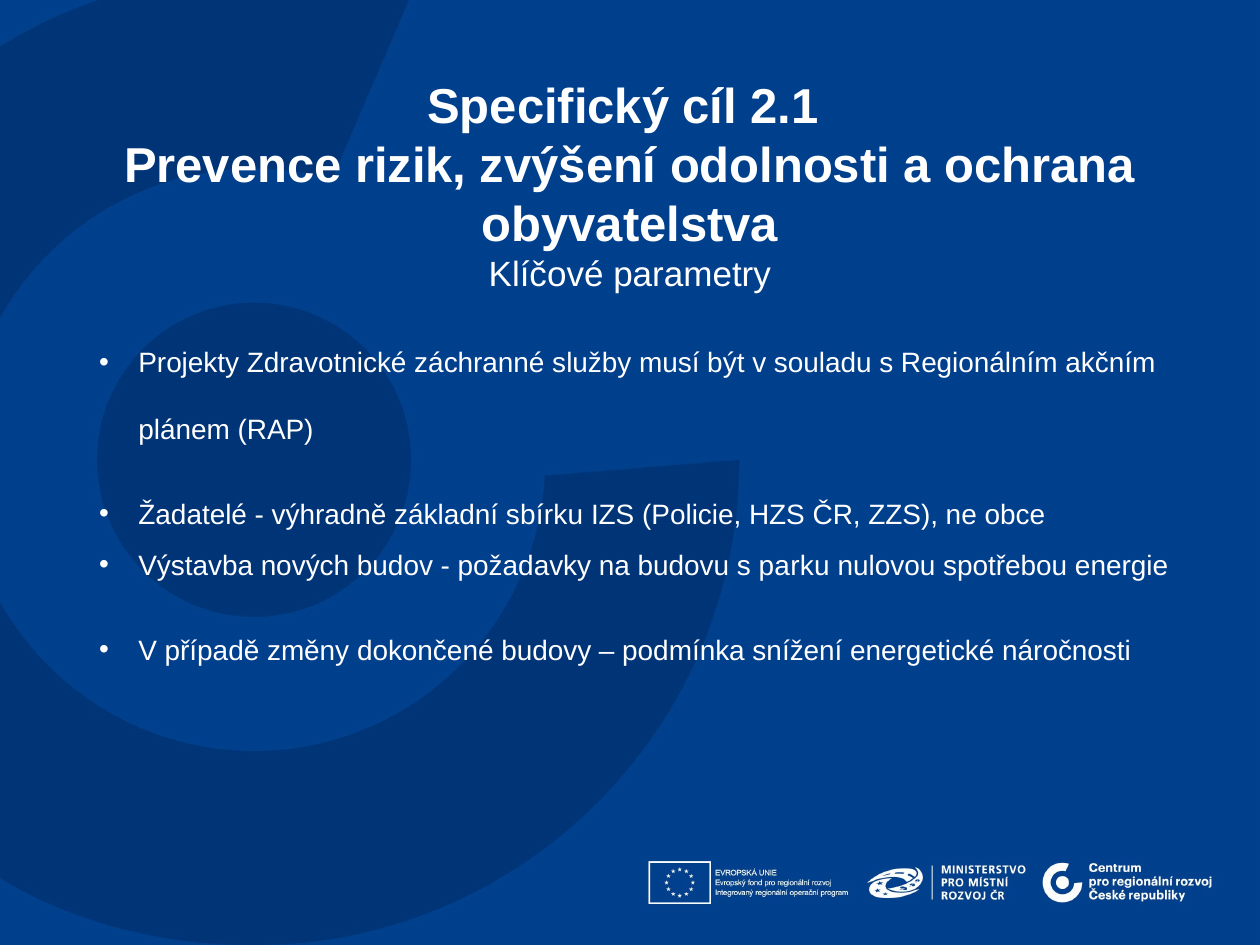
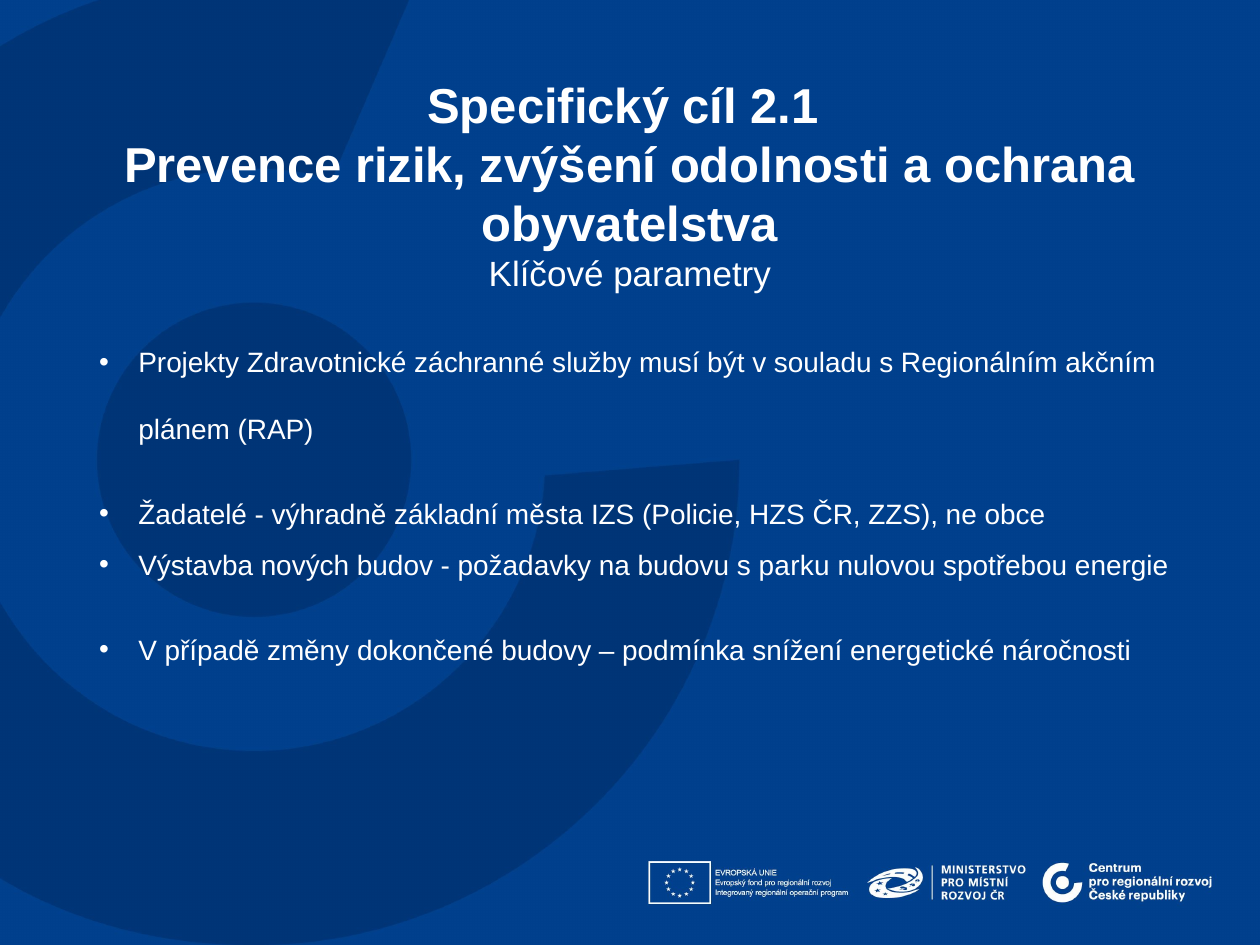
sbírku: sbírku -> města (545, 515)
